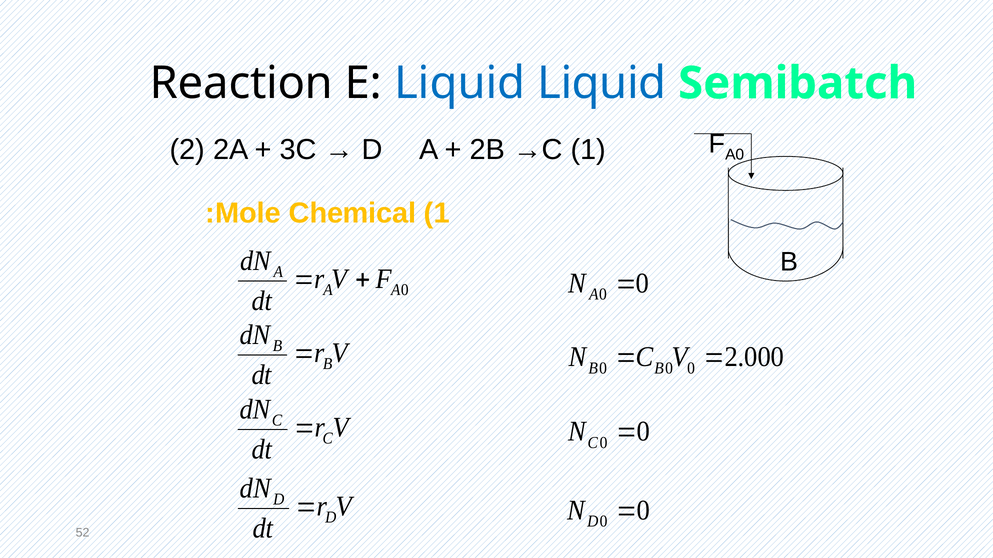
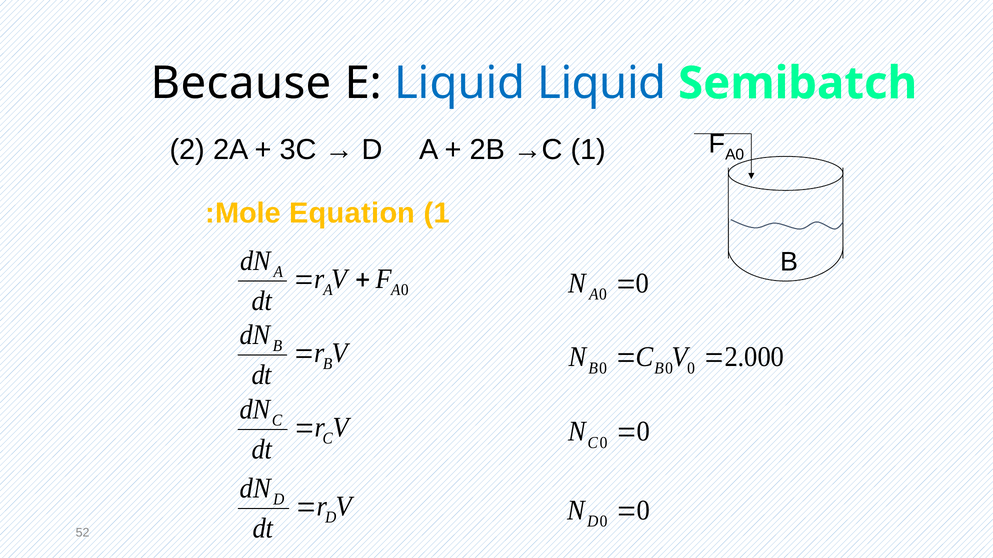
Reaction: Reaction -> Because (241, 83)
Chemical: Chemical -> Equation (352, 214)
